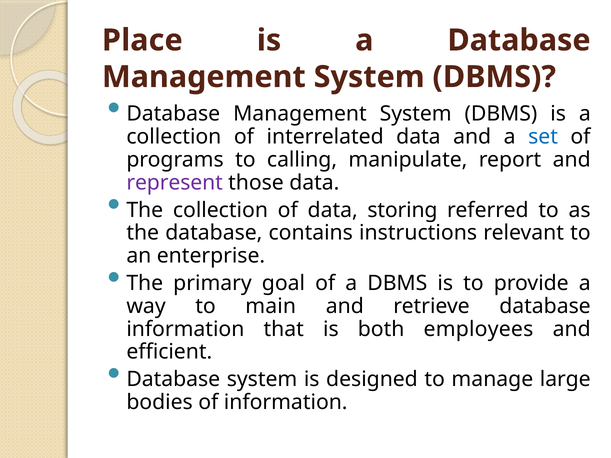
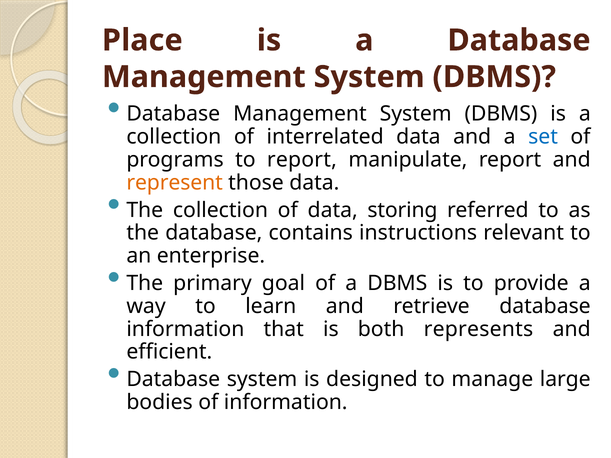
to calling: calling -> report (302, 160)
represent colour: purple -> orange (175, 183)
main: main -> learn (271, 306)
employees: employees -> represents (478, 329)
